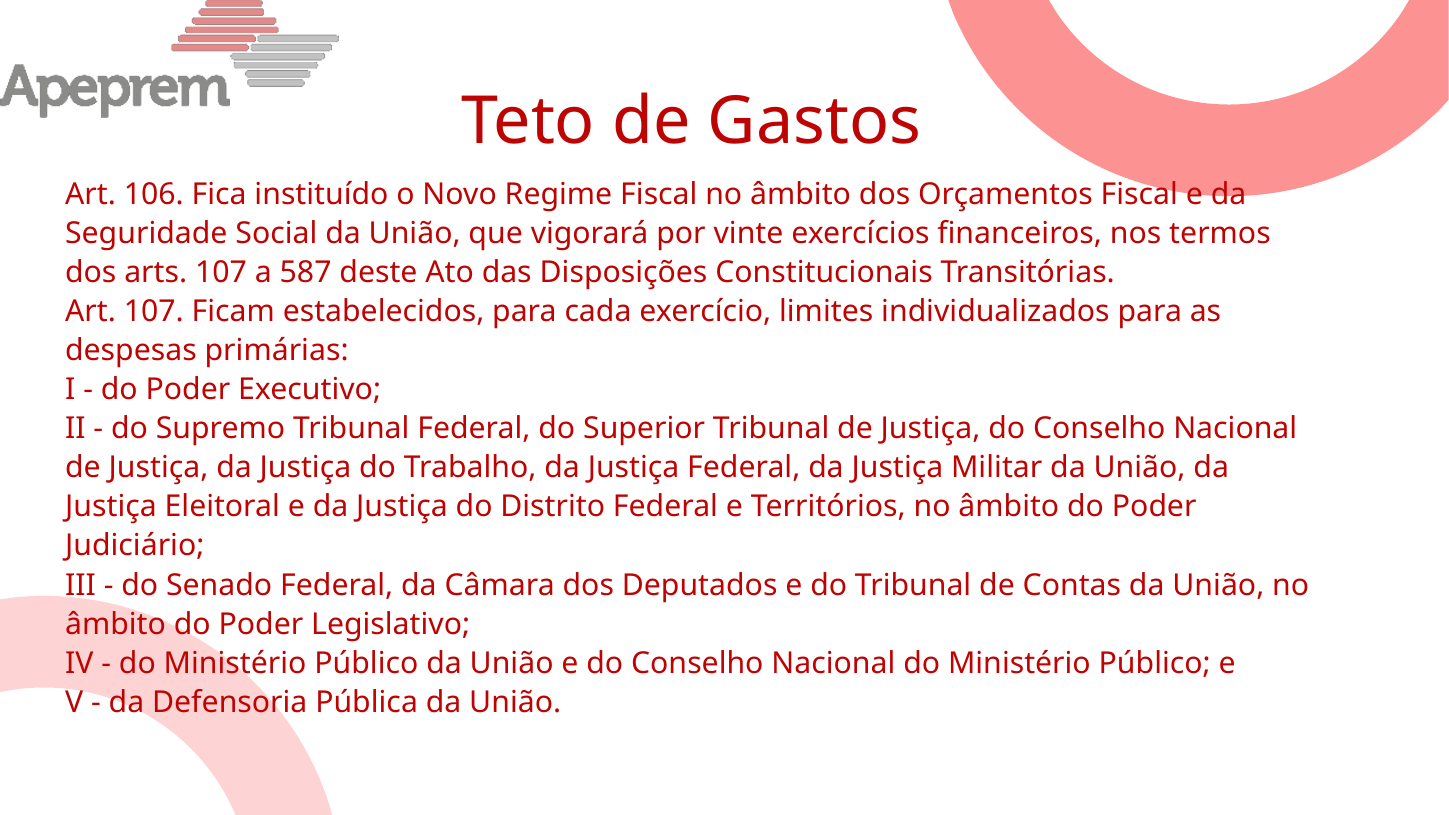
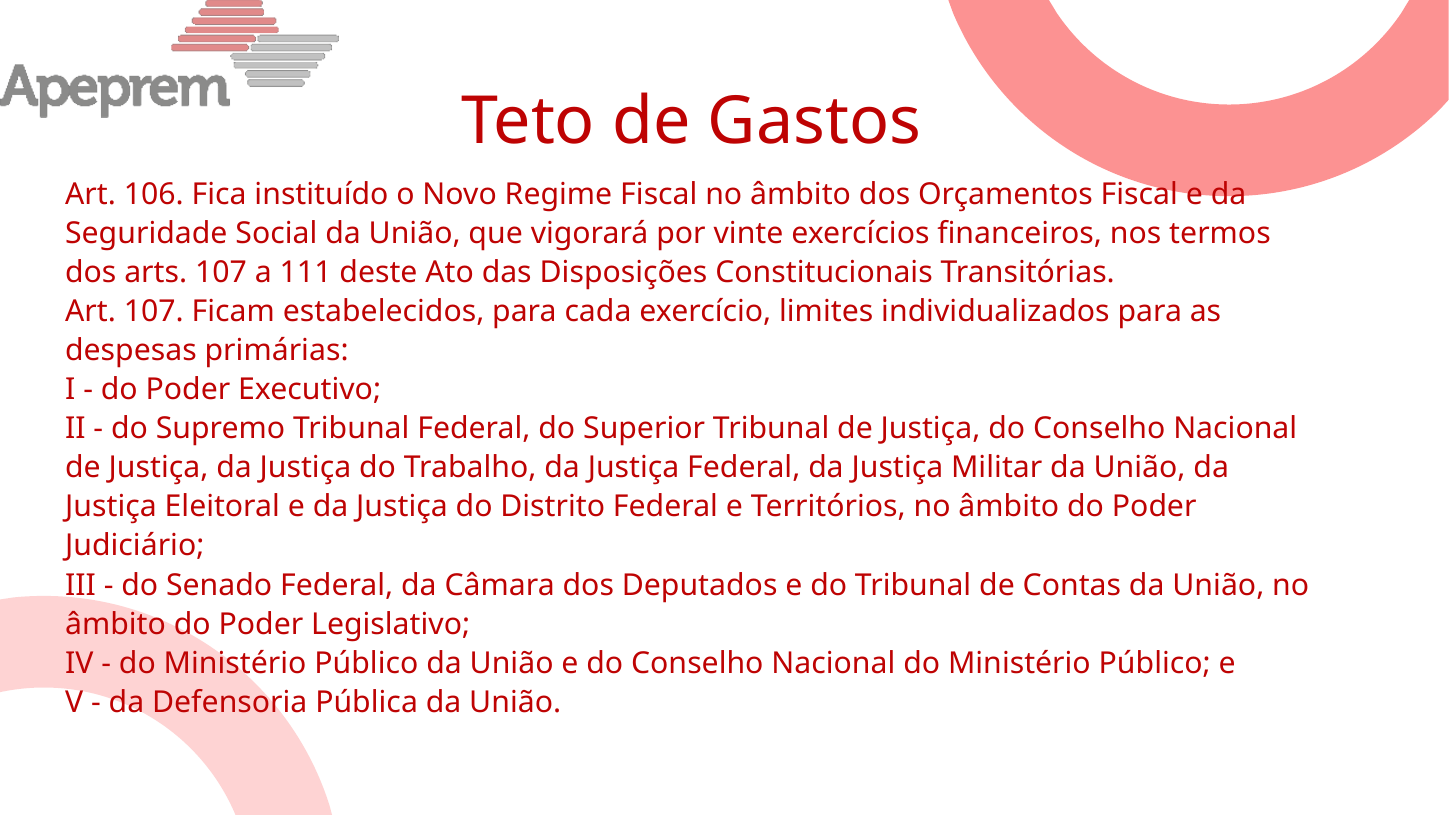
587: 587 -> 111 (306, 272)
